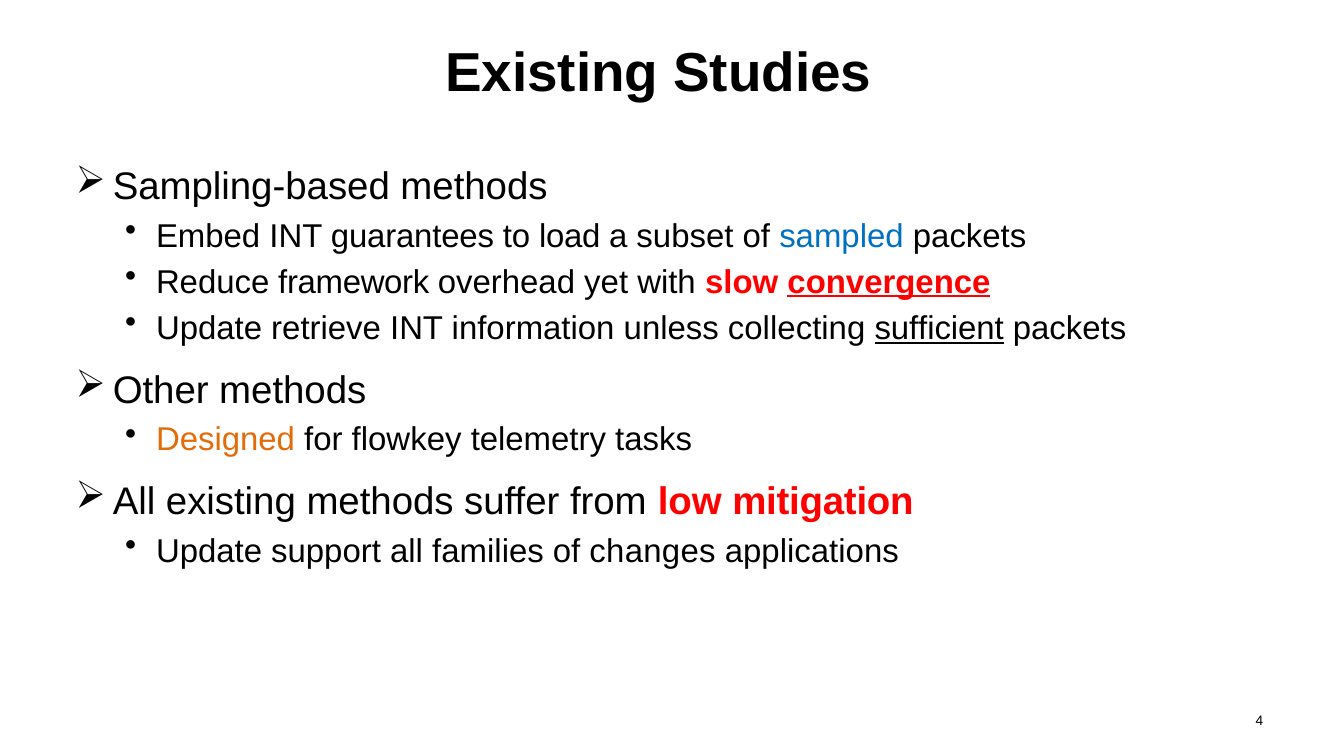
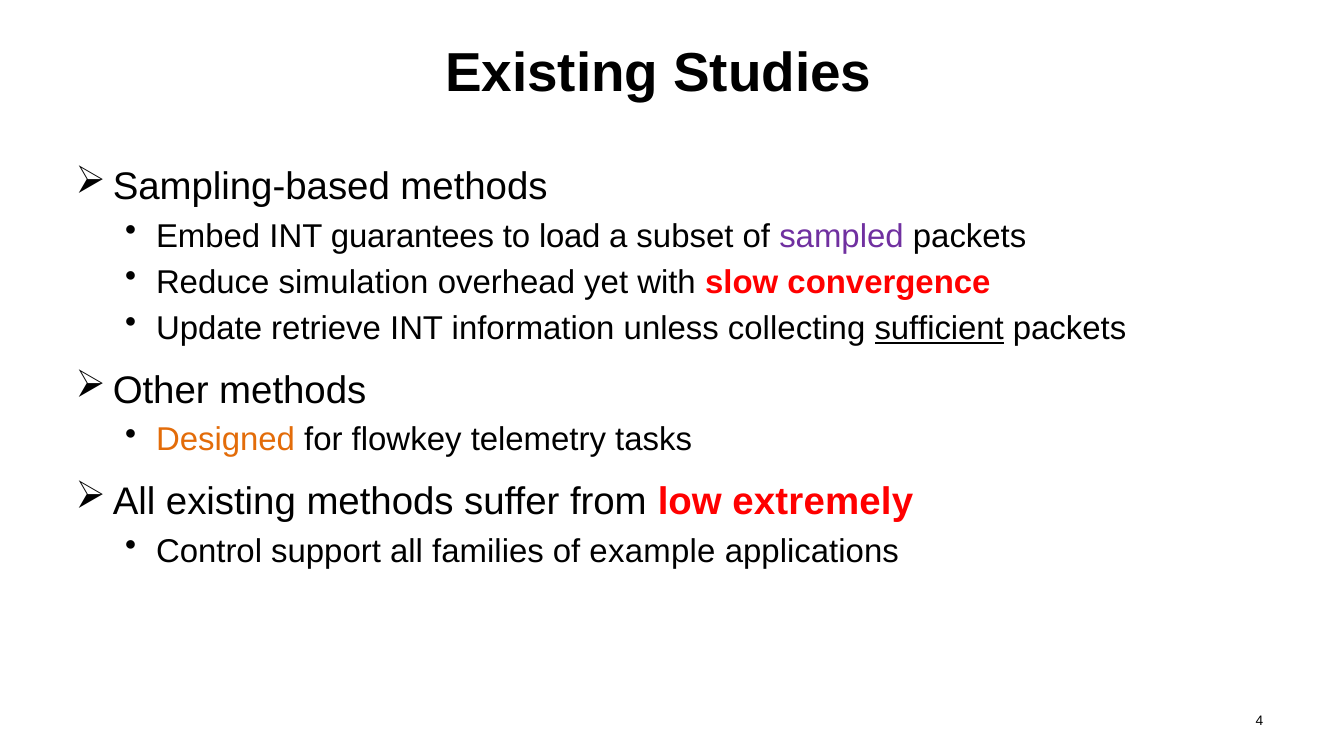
sampled colour: blue -> purple (841, 236)
framework: framework -> simulation (354, 282)
convergence underline: present -> none (889, 282)
mitigation: mitigation -> extremely (823, 502)
Update: Update -> Control (209, 551)
changes: changes -> example (653, 551)
